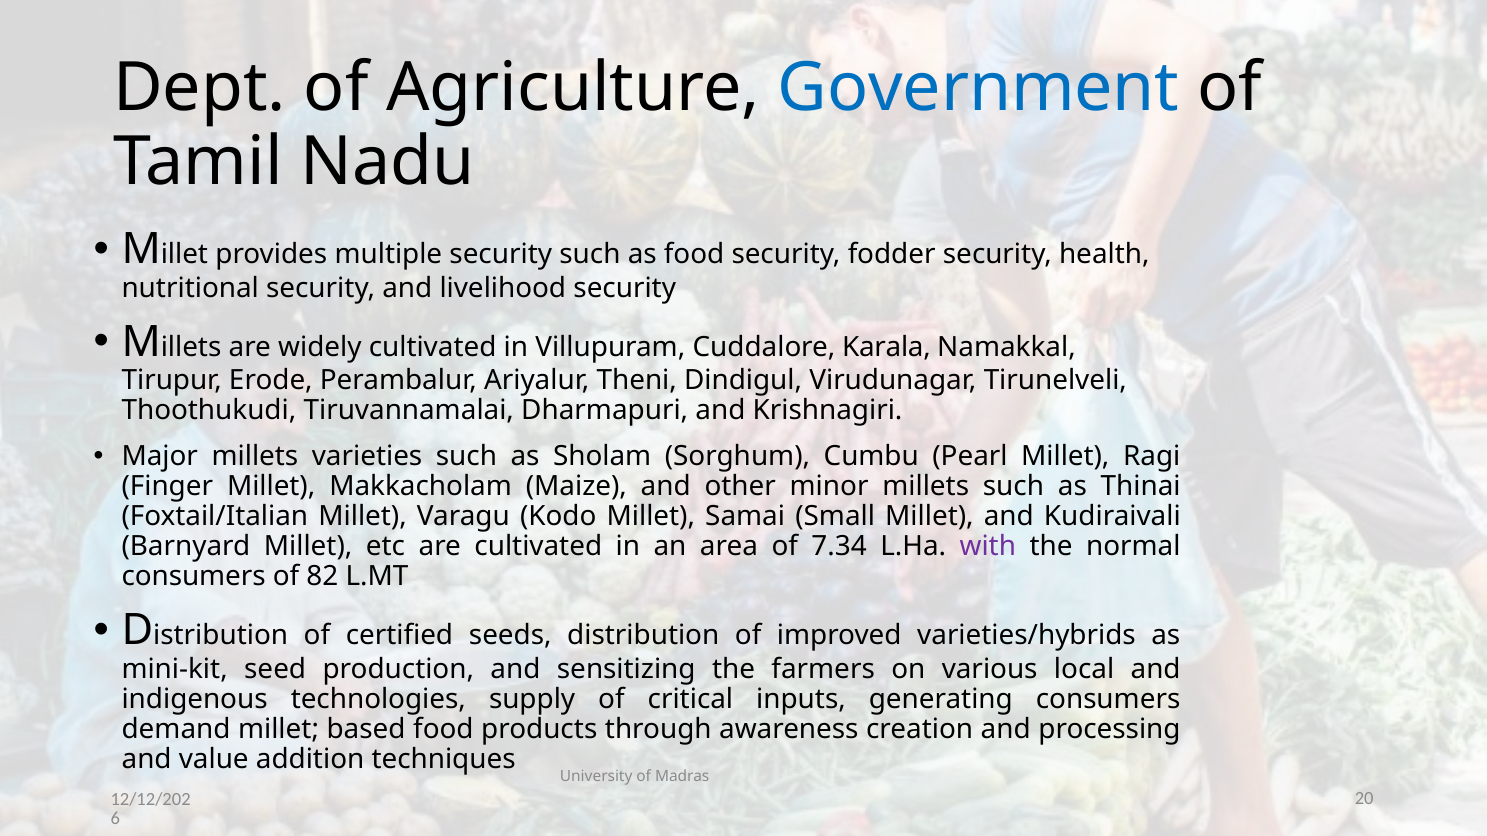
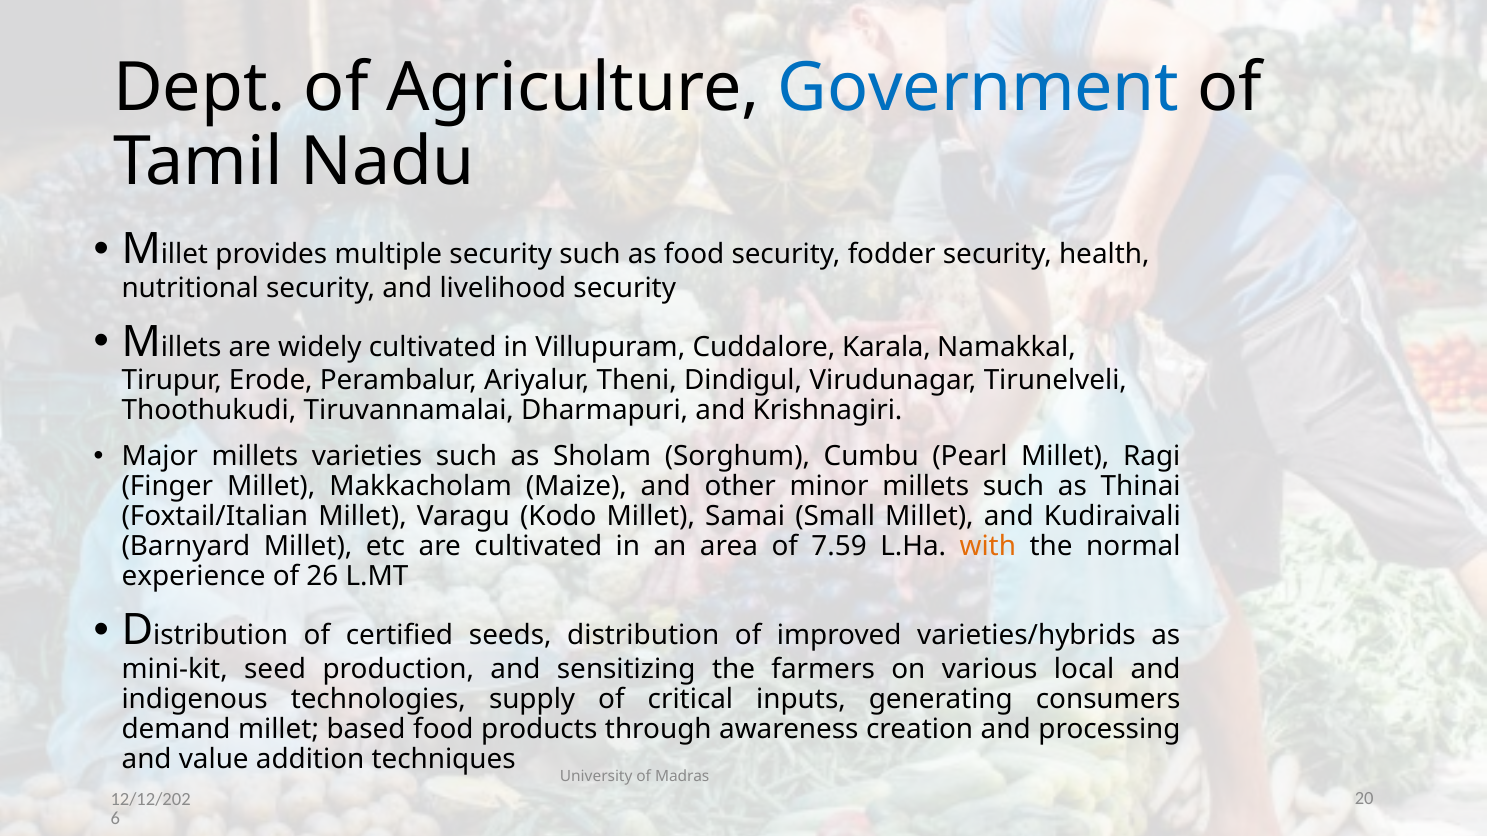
7.34: 7.34 -> 7.59 (839, 547)
with colour: purple -> orange (988, 547)
consumers: consumers -> experience (194, 577)
82: 82 -> 26 (322, 577)
